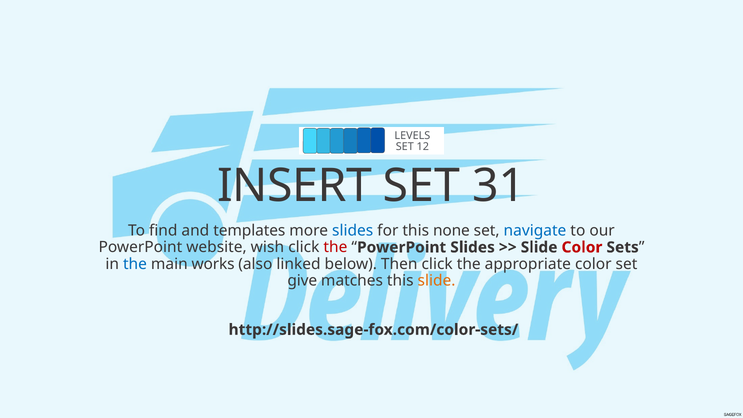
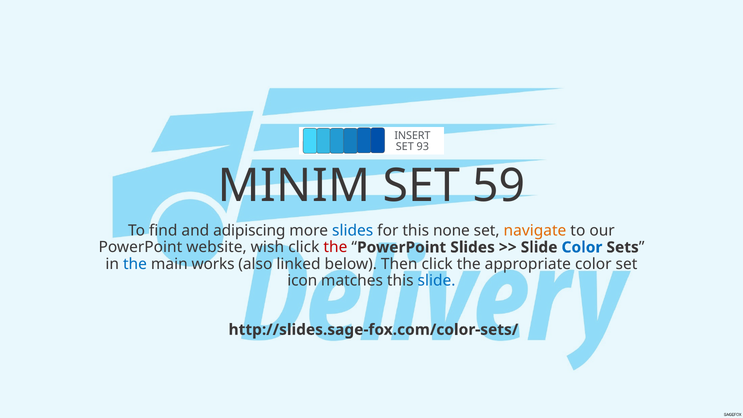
LEVELS: LEVELS -> INSERT (412, 136)
12: 12 -> 93 (423, 146)
INSERT: INSERT -> MINIM (294, 186)
31: 31 -> 59 (499, 186)
templates: templates -> adipiscing (249, 231)
navigate colour: blue -> orange (535, 231)
Color colour: red -> blue (582, 247)
give: give -> icon (302, 281)
slide colour: orange -> blue (437, 281)
